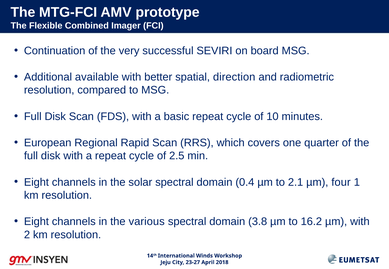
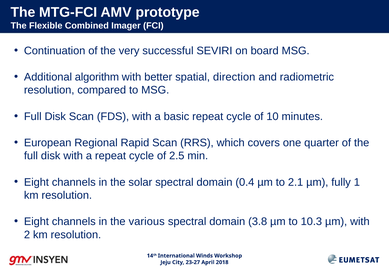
available: available -> algorithm (97, 77)
four: four -> fully (341, 182)
16.2: 16.2 -> 10.3 (311, 222)
